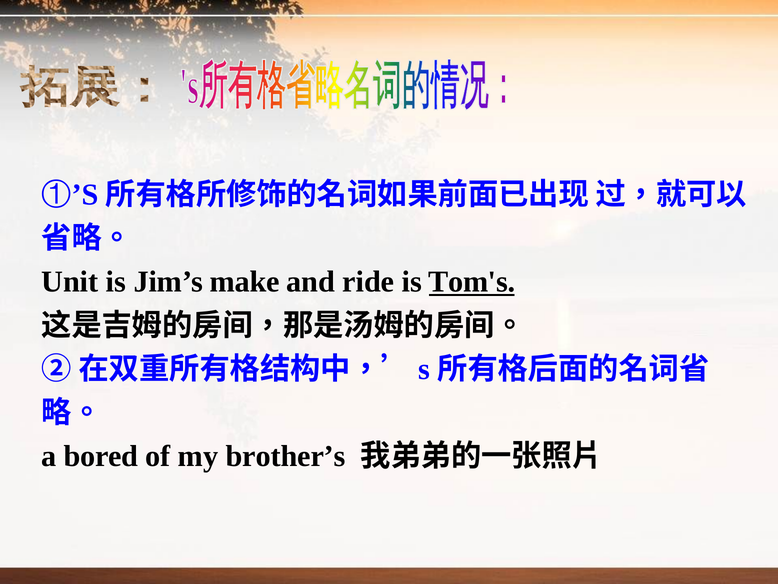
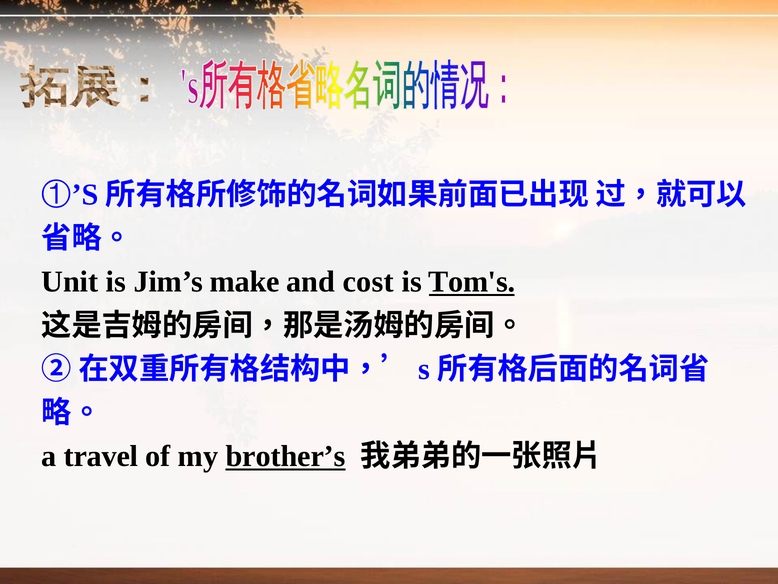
ride: ride -> cost (368, 282)
bored: bored -> travel (101, 456)
brother’s underline: none -> present (286, 456)
